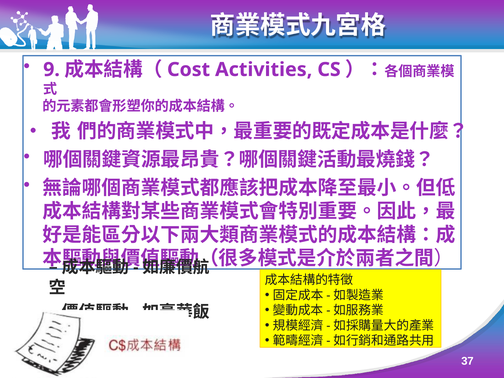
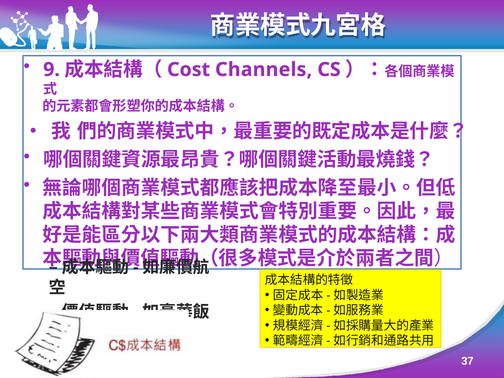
Activities: Activities -> Channels (264, 70)
